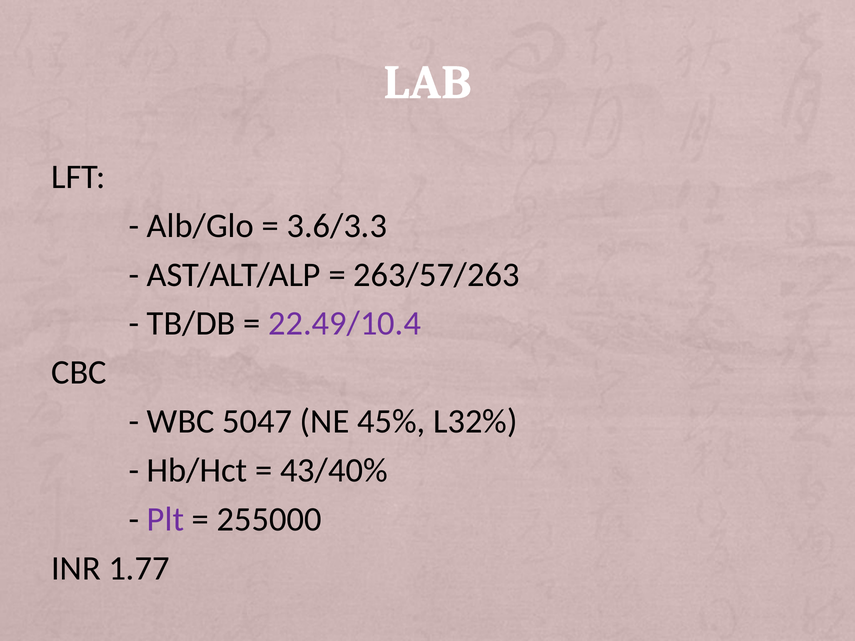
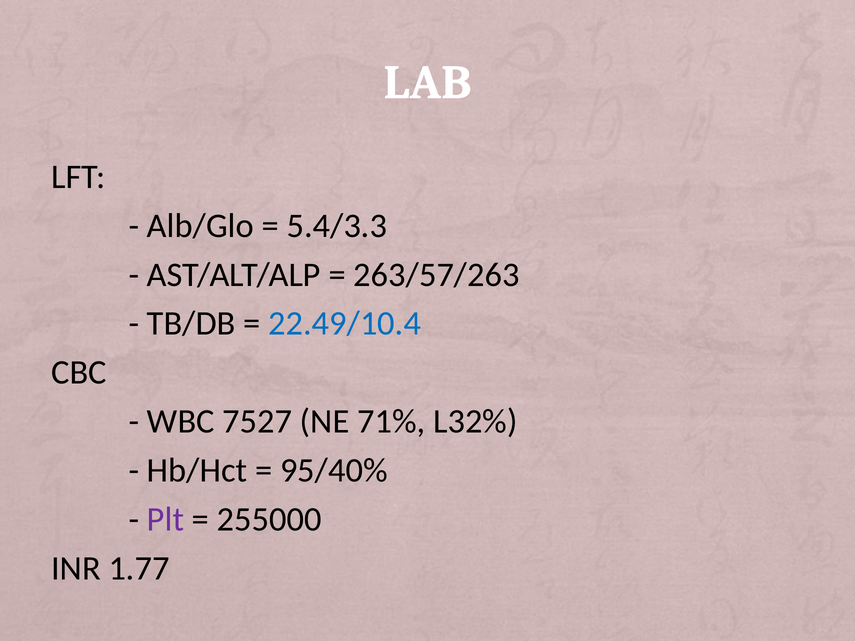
3.6/3.3: 3.6/3.3 -> 5.4/3.3 (337, 226)
22.49/10.4 colour: purple -> blue (345, 324)
5047: 5047 -> 7527 (257, 422)
45%: 45% -> 71% (391, 422)
43/40%: 43/40% -> 95/40% (334, 471)
